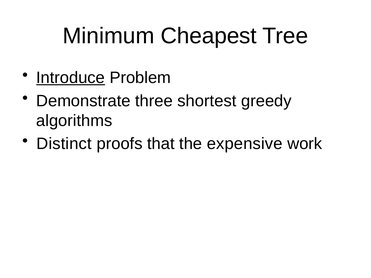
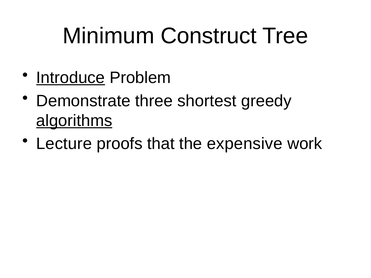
Cheapest: Cheapest -> Construct (209, 36)
algorithms underline: none -> present (74, 121)
Distinct: Distinct -> Lecture (64, 144)
